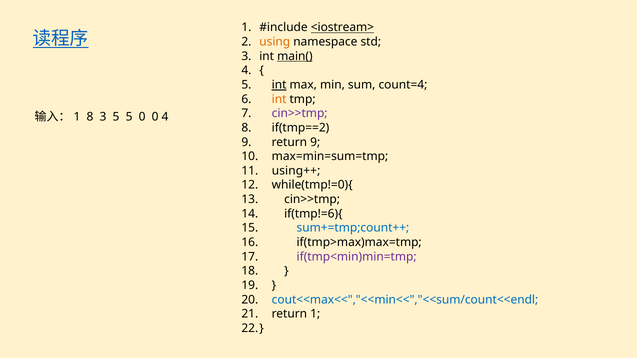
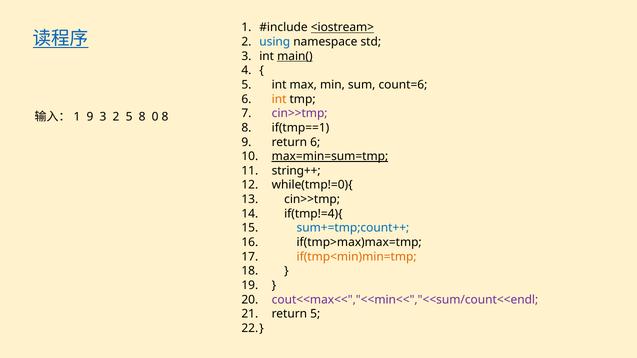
using colour: orange -> blue (275, 42)
int underline: present -> none (279, 85)
count=4: count=4 -> count=6 (403, 85)
8: 8 -> 9 (90, 117)
3 5: 5 -> 2 (116, 117)
5 0: 0 -> 8 (142, 117)
0 4: 4 -> 8 (165, 117)
if(tmp==2: if(tmp==2 -> if(tmp==1 (301, 128)
return 9: 9 -> 6 (315, 142)
max=min=sum=tmp underline: none -> present (330, 157)
using++: using++ -> string++ (296, 171)
if(tmp!=6){: if(tmp!=6){ -> if(tmp!=4){ (313, 214)
if(tmp<min)min=tmp colour: purple -> orange (357, 257)
cout<<max<<","<<min<<","<<sum/count<<endl colour: blue -> purple (405, 300)
return 1: 1 -> 5 (315, 314)
